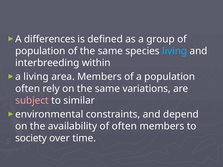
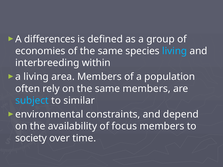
population: population -> economies (40, 51)
same variations: variations -> members (147, 89)
subject colour: pink -> light blue (32, 101)
of often: often -> focus (124, 126)
